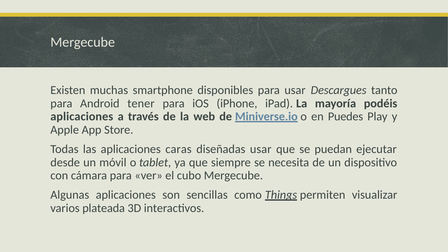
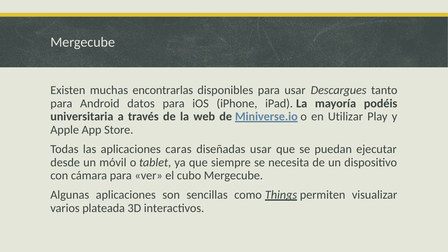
smartphone: smartphone -> encontrarlas (163, 90)
tener: tener -> datos (141, 103)
aplicaciones: aplicaciones -> universitaria (82, 116)
Puedes: Puedes -> Utilizar (345, 116)
